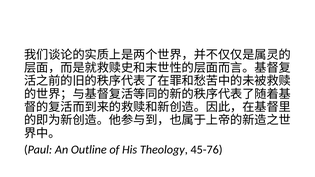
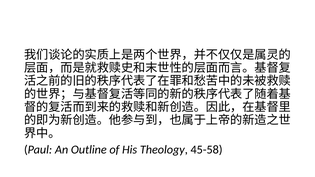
45-76: 45-76 -> 45-58 (207, 150)
